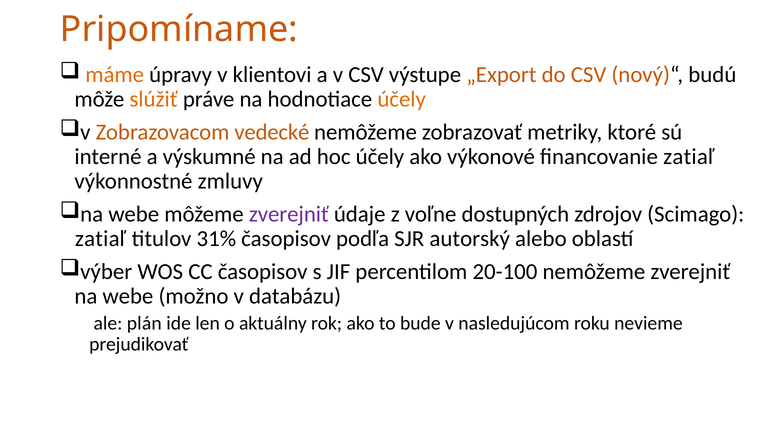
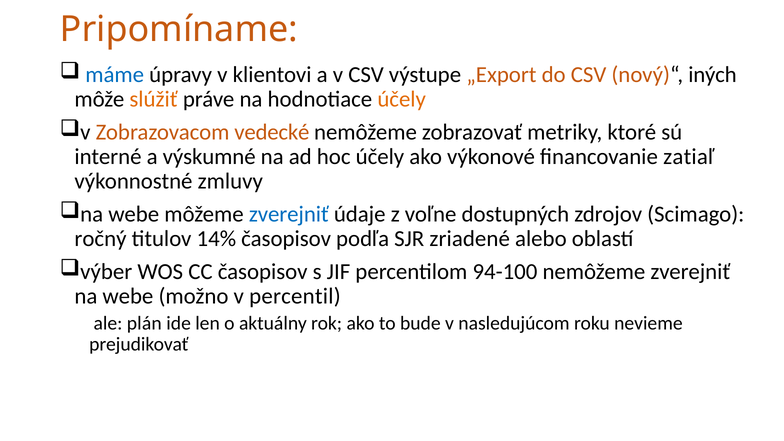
máme colour: orange -> blue (115, 75)
budú: budú -> iných (712, 75)
zverejniť colour: purple -> blue (289, 214)
zatiaľ: zatiaľ -> ročný (100, 239)
31%: 31% -> 14% (216, 239)
autorský: autorský -> zriadené (470, 239)
20-100: 20-100 -> 94-100 (505, 272)
databázu: databázu -> percentil (295, 296)
